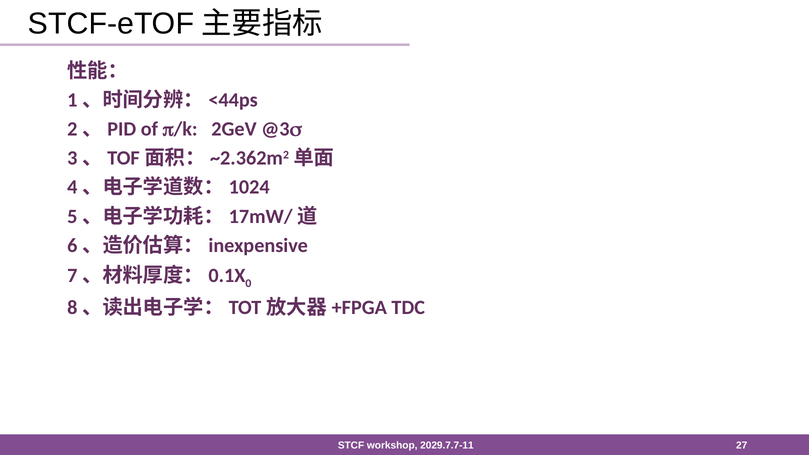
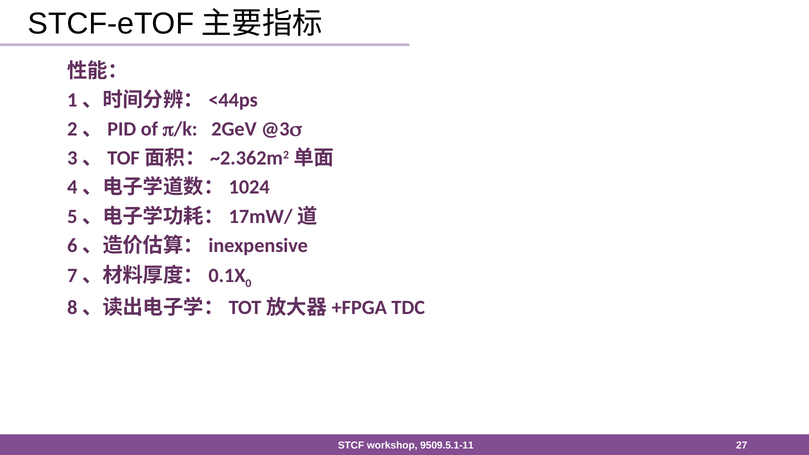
2029.7.7-11: 2029.7.7-11 -> 9509.5.1-11 (447, 446)
